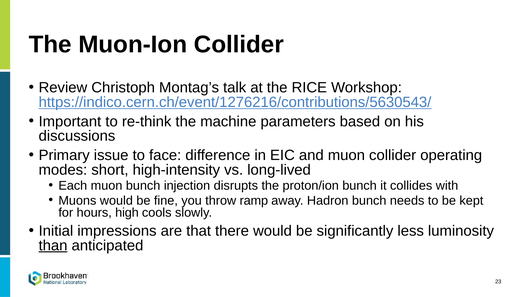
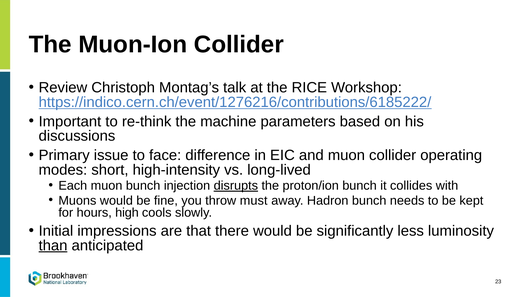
https://indico.cern.ch/event/1276216/contributions/5630543/: https://indico.cern.ch/event/1276216/contributions/5630543/ -> https://indico.cern.ch/event/1276216/contributions/6185222/ (235, 102)
disrupts underline: none -> present (236, 186)
ramp: ramp -> must (254, 201)
